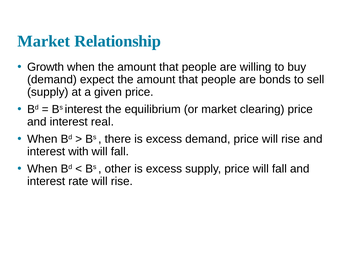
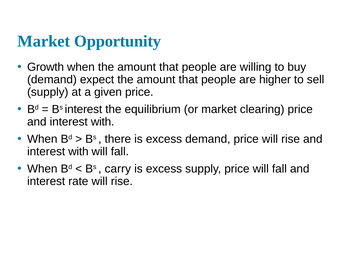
Relationship: Relationship -> Opportunity (118, 41)
bonds: bonds -> higher (275, 80)
real: real -> with (103, 122)
other: other -> carry (118, 169)
